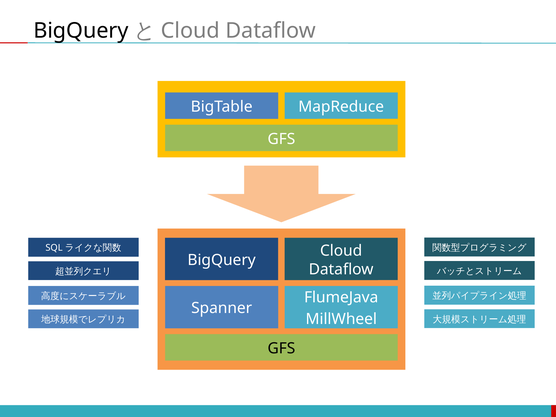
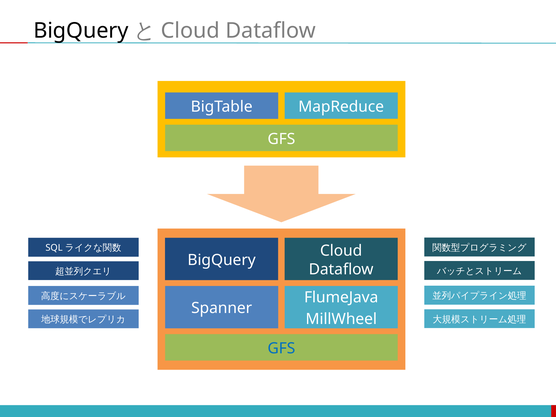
GFS colour: black -> blue (281, 348)
